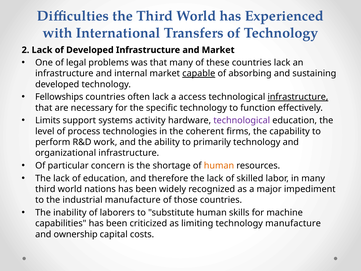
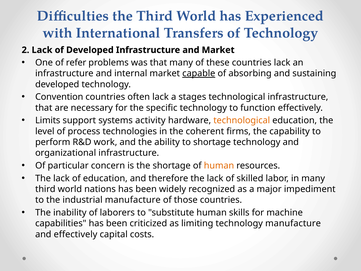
legal: legal -> refer (76, 63)
Fellowships: Fellowships -> Convention (59, 97)
access: access -> stages (192, 97)
infrastructure underline: present -> none (298, 97)
technological colour: purple -> orange (242, 120)
to primarily: primarily -> shortage (212, 142)
and ownership: ownership -> effectively (76, 234)
